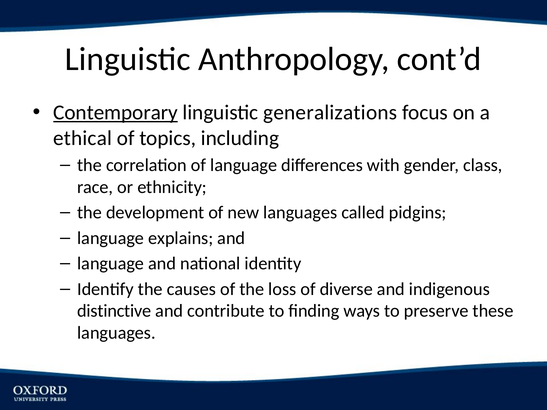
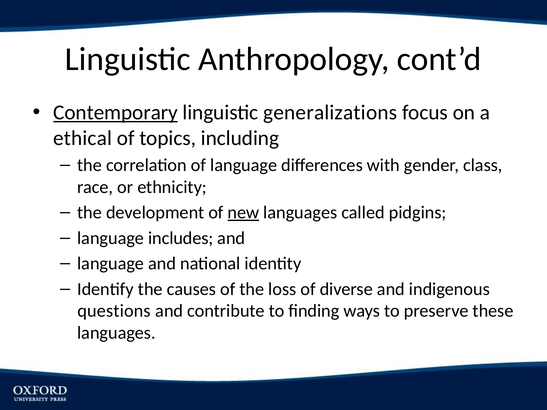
new underline: none -> present (243, 213)
explains: explains -> includes (181, 238)
distinctive: distinctive -> questions (114, 311)
